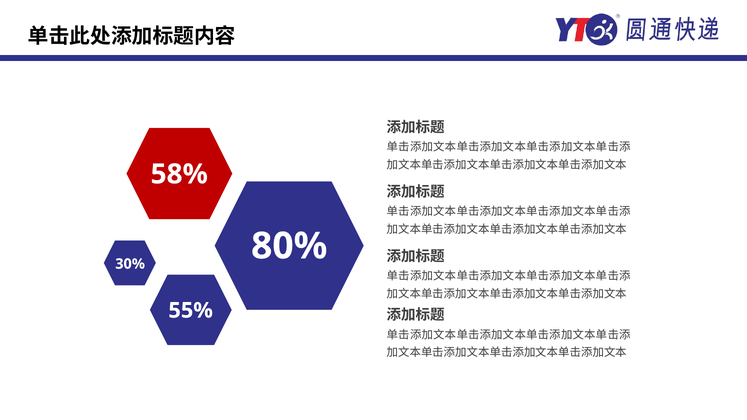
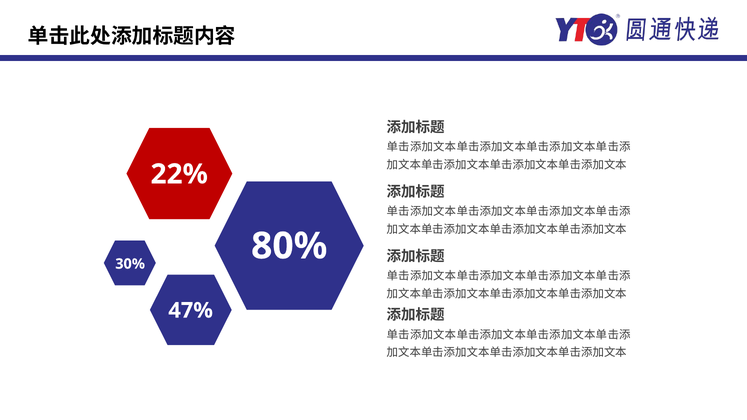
58%: 58% -> 22% (179, 174)
55%: 55% -> 47% (191, 311)
